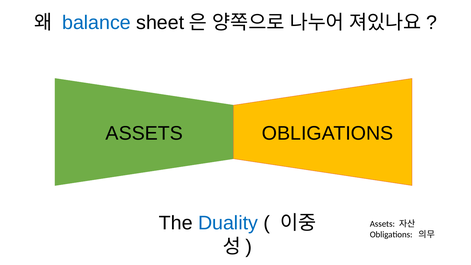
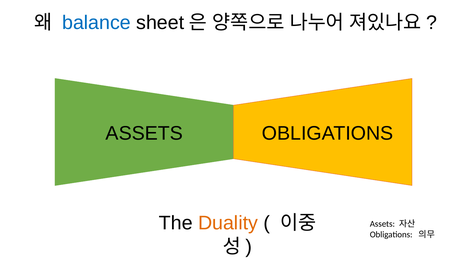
Duality colour: blue -> orange (228, 223)
